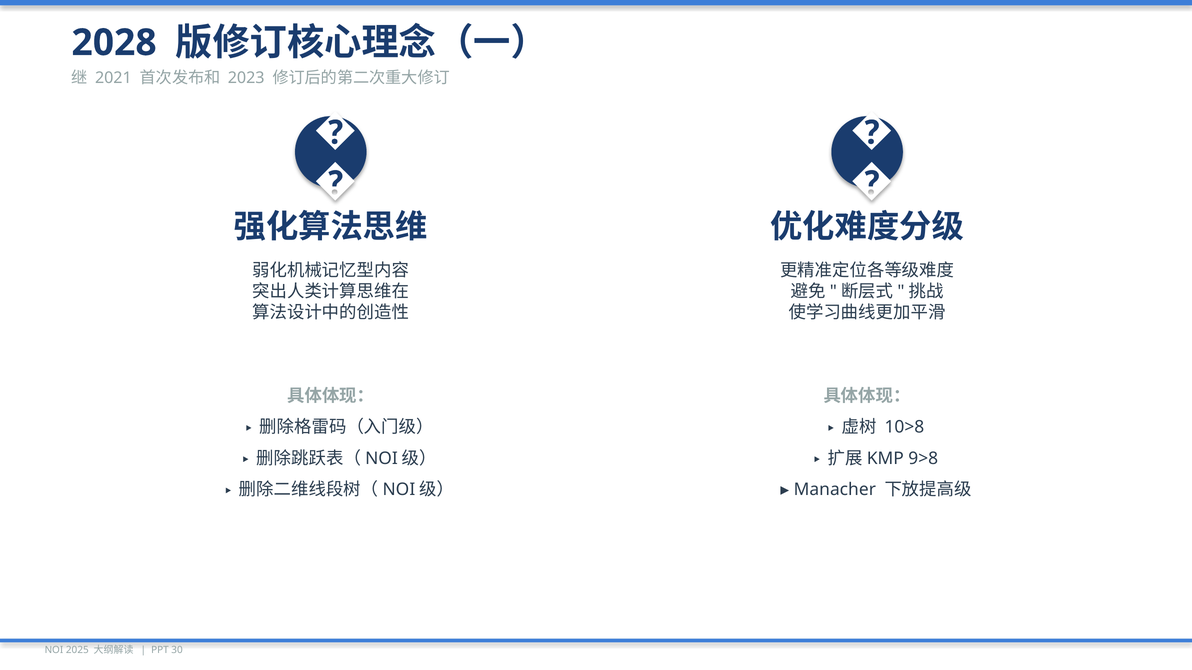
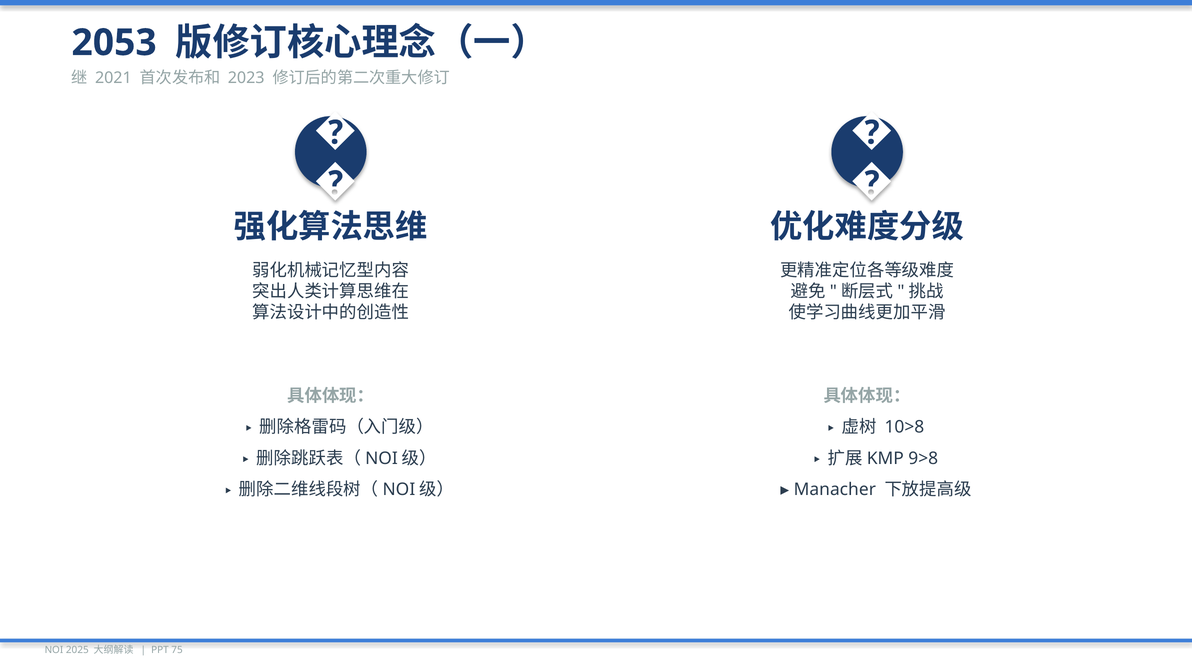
2028: 2028 -> 2053 (114, 43)
30: 30 -> 75 (177, 650)
